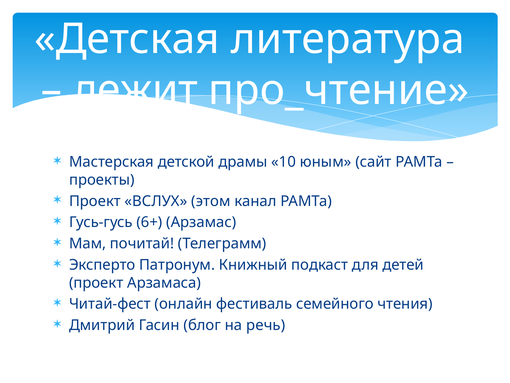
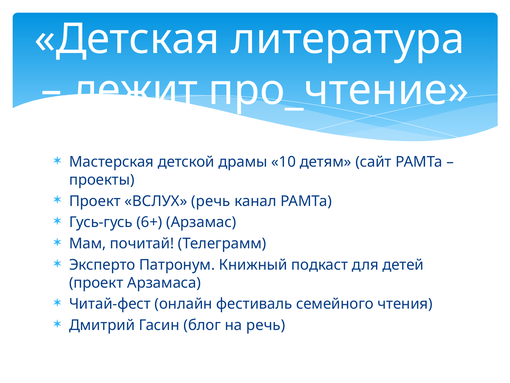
юным: юным -> детям (326, 162)
ВСЛУХ этом: этом -> речь (211, 201)
